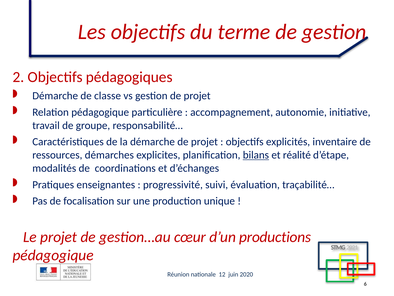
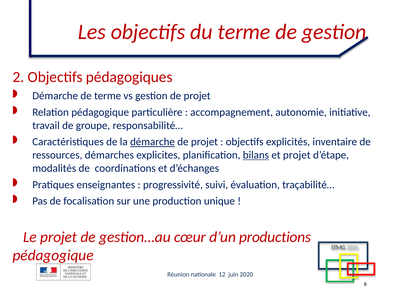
de classe: classe -> terme (108, 96)
démarche underline: none -> present (152, 142)
et réalité: réalité -> projet (297, 155)
